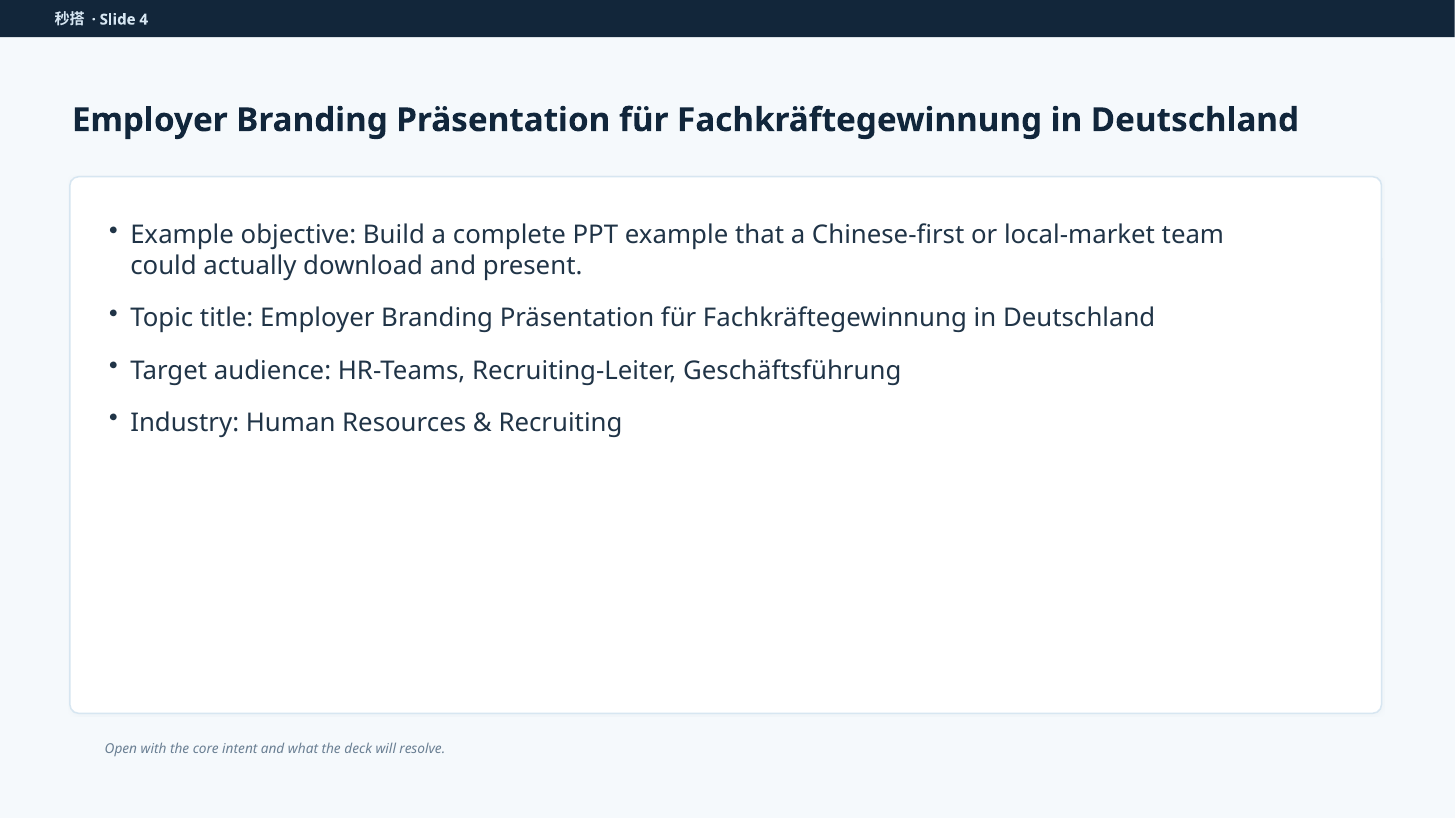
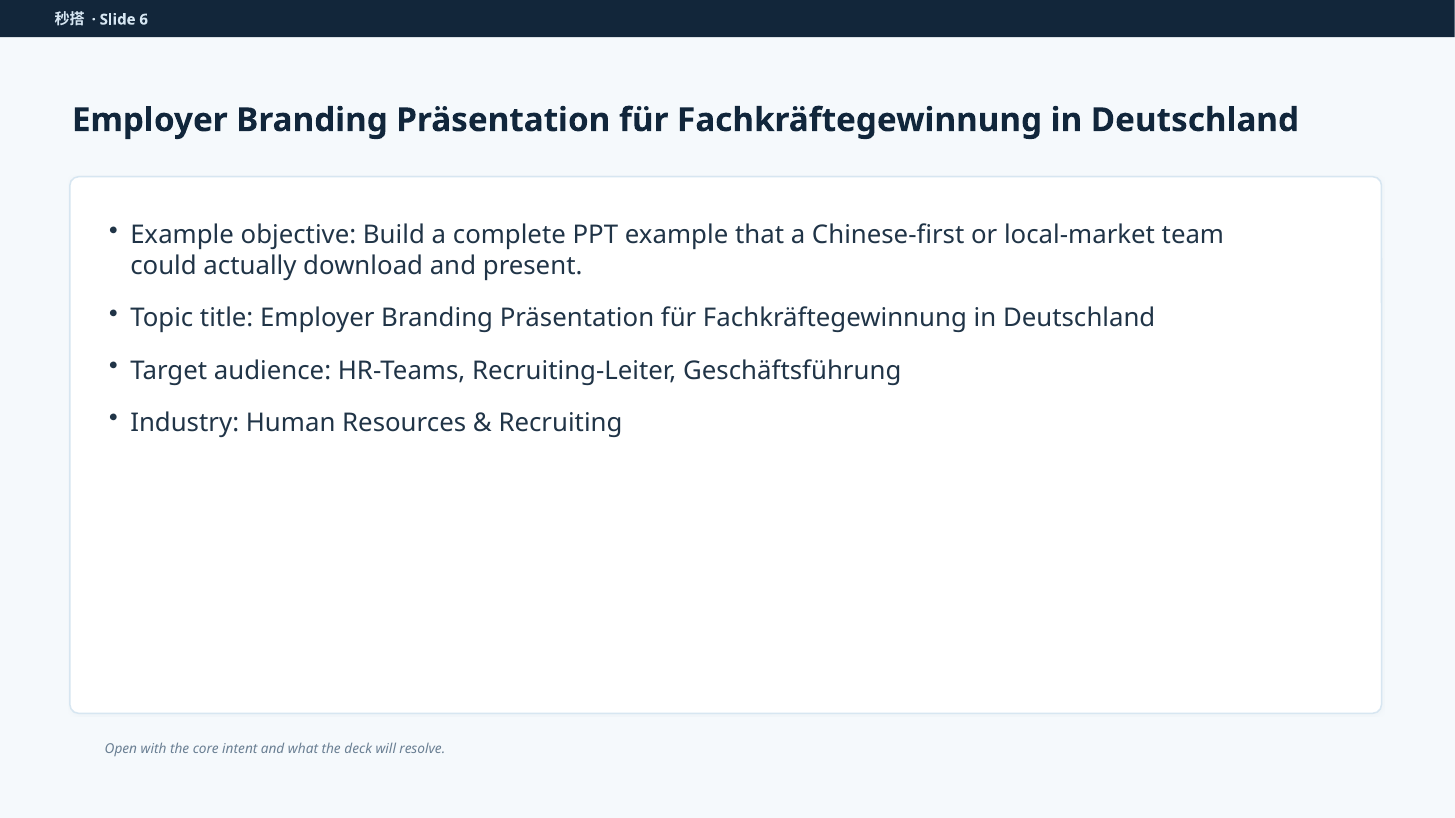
4: 4 -> 6 (144, 20)
